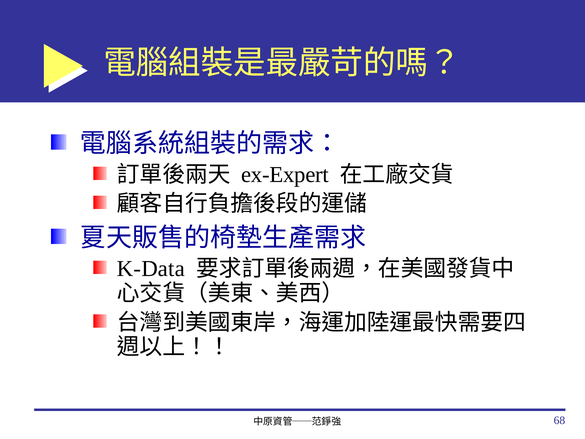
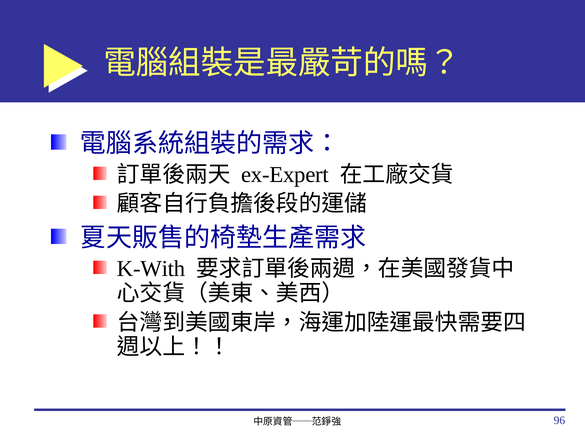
K-Data: K-Data -> K-With (151, 269)
68: 68 -> 96 (559, 420)
